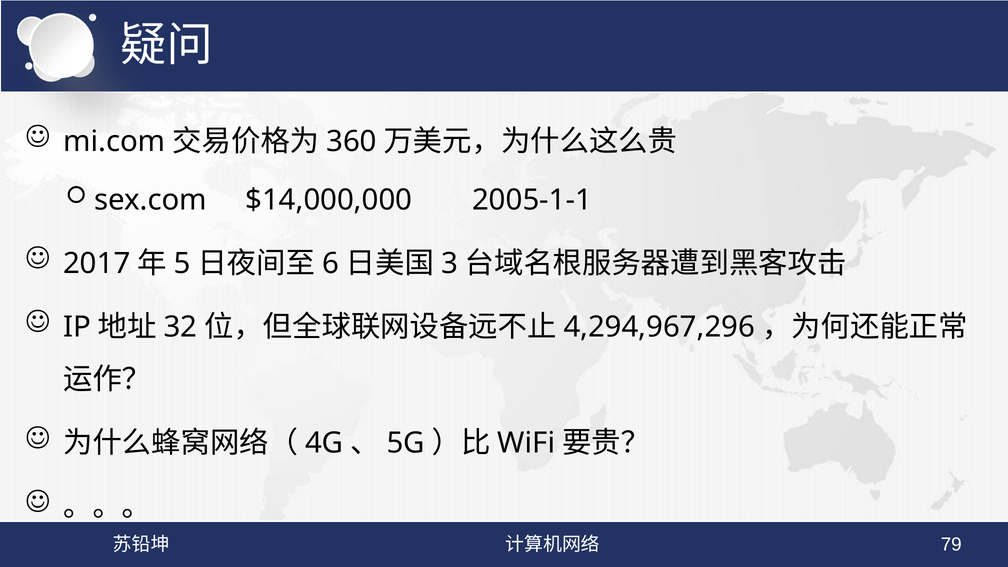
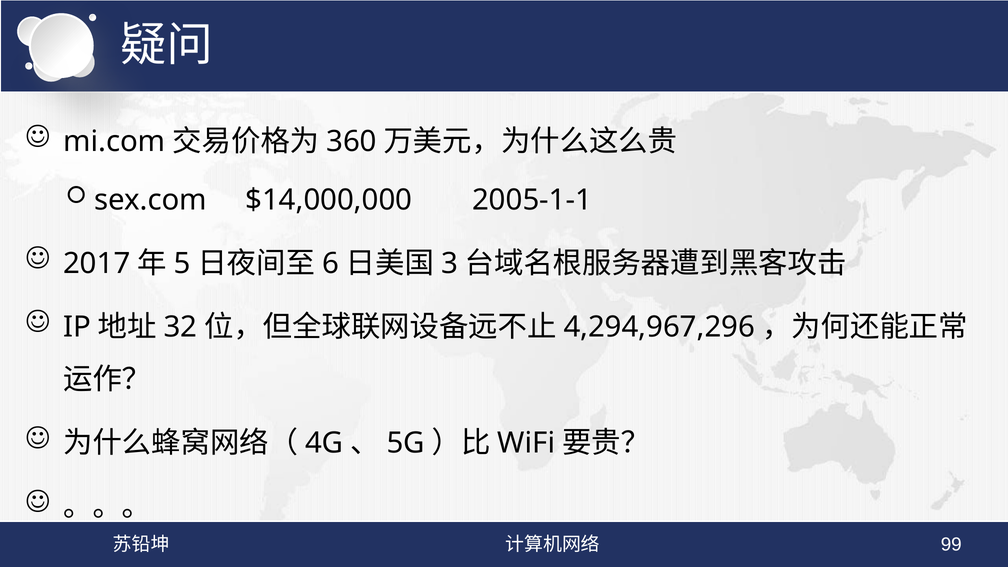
79: 79 -> 99 (951, 545)
